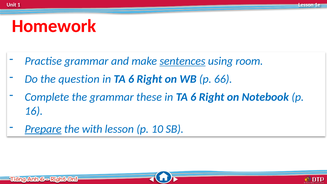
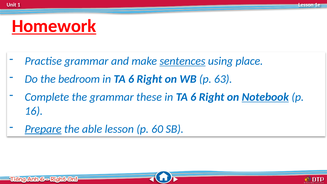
Homework underline: none -> present (54, 26)
room: room -> place (249, 61)
question: question -> bedroom (79, 79)
66: 66 -> 63 (223, 79)
Notebook underline: none -> present (265, 97)
with: with -> able (92, 129)
10: 10 -> 60 (157, 129)
